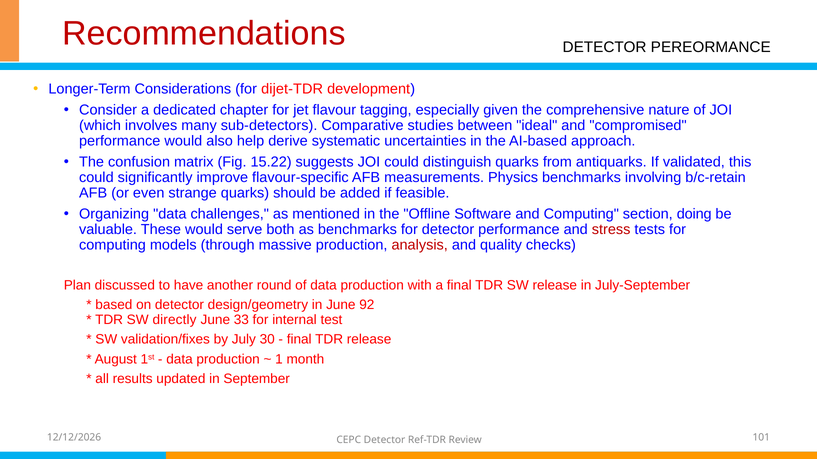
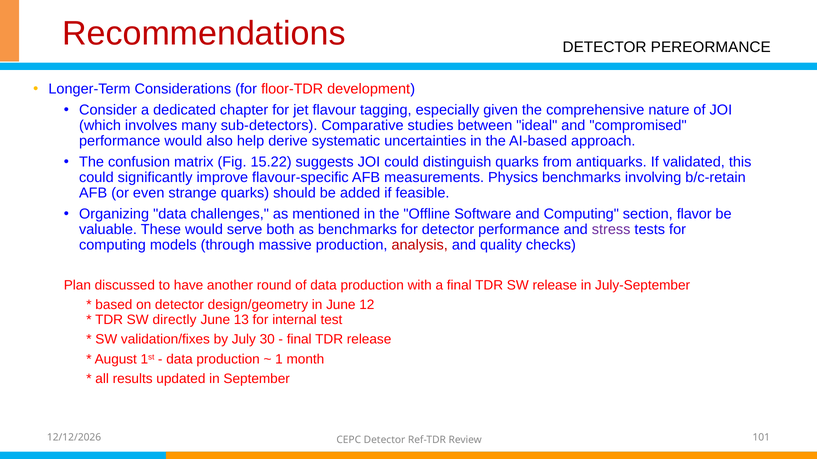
dijet-TDR: dijet-TDR -> floor-TDR (292, 89)
doing: doing -> flavor (694, 214)
stress colour: red -> purple (611, 230)
92: 92 -> 12 (367, 305)
33: 33 -> 13 (241, 320)
